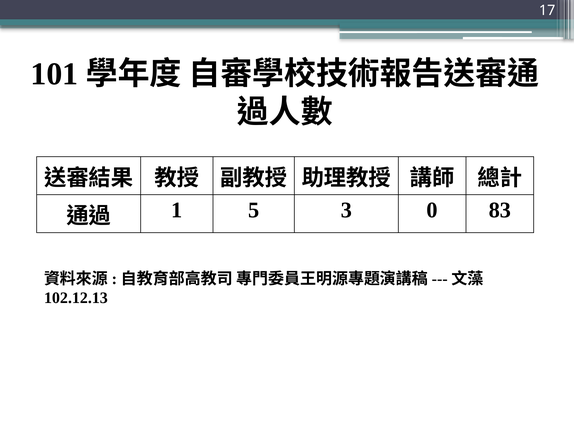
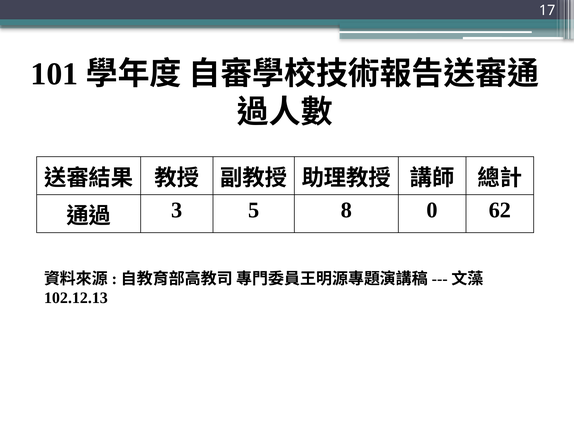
1: 1 -> 3 (177, 210)
3: 3 -> 8 (346, 210)
83: 83 -> 62 (500, 210)
